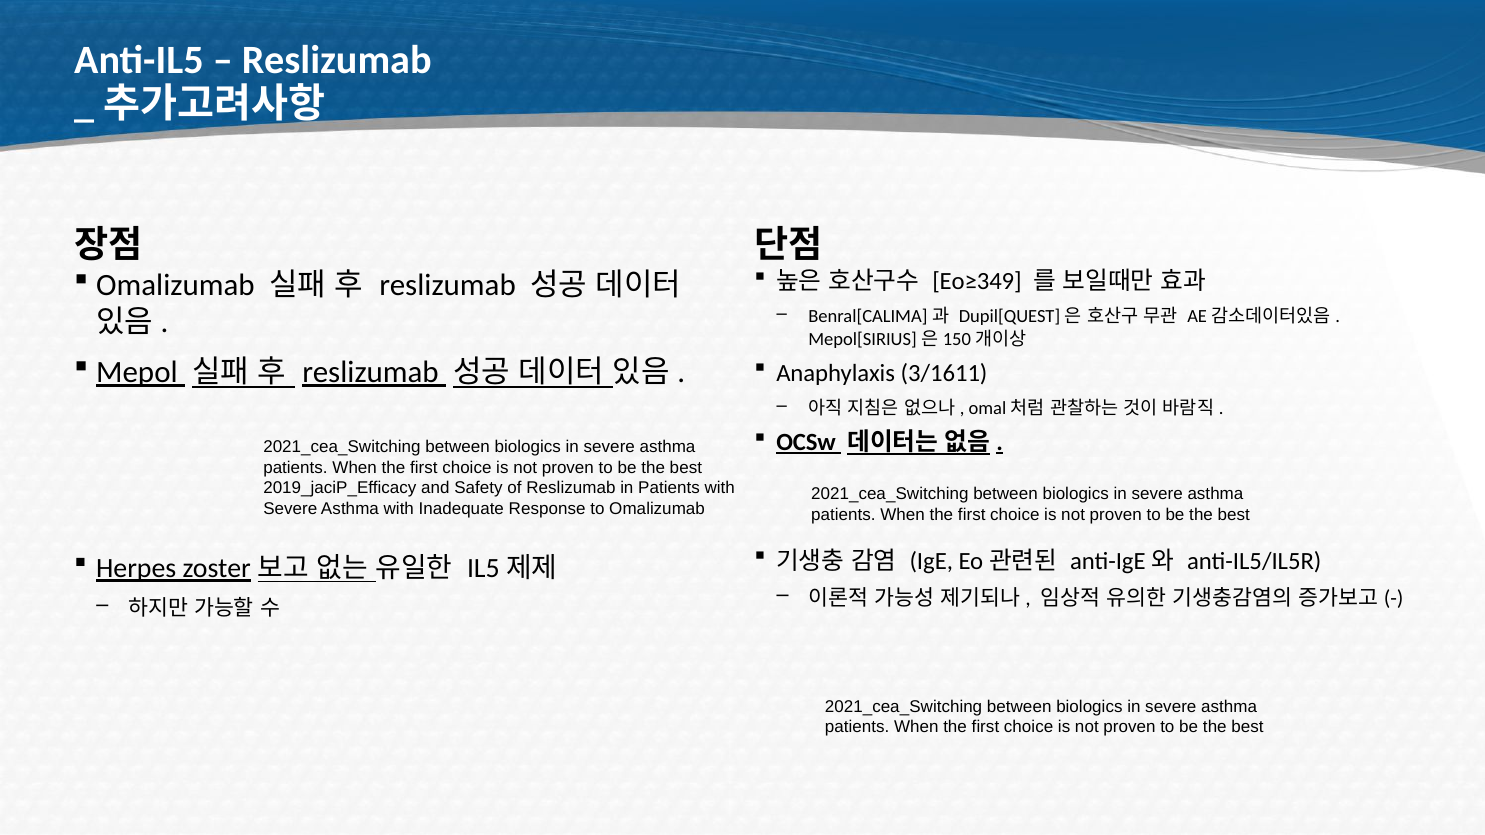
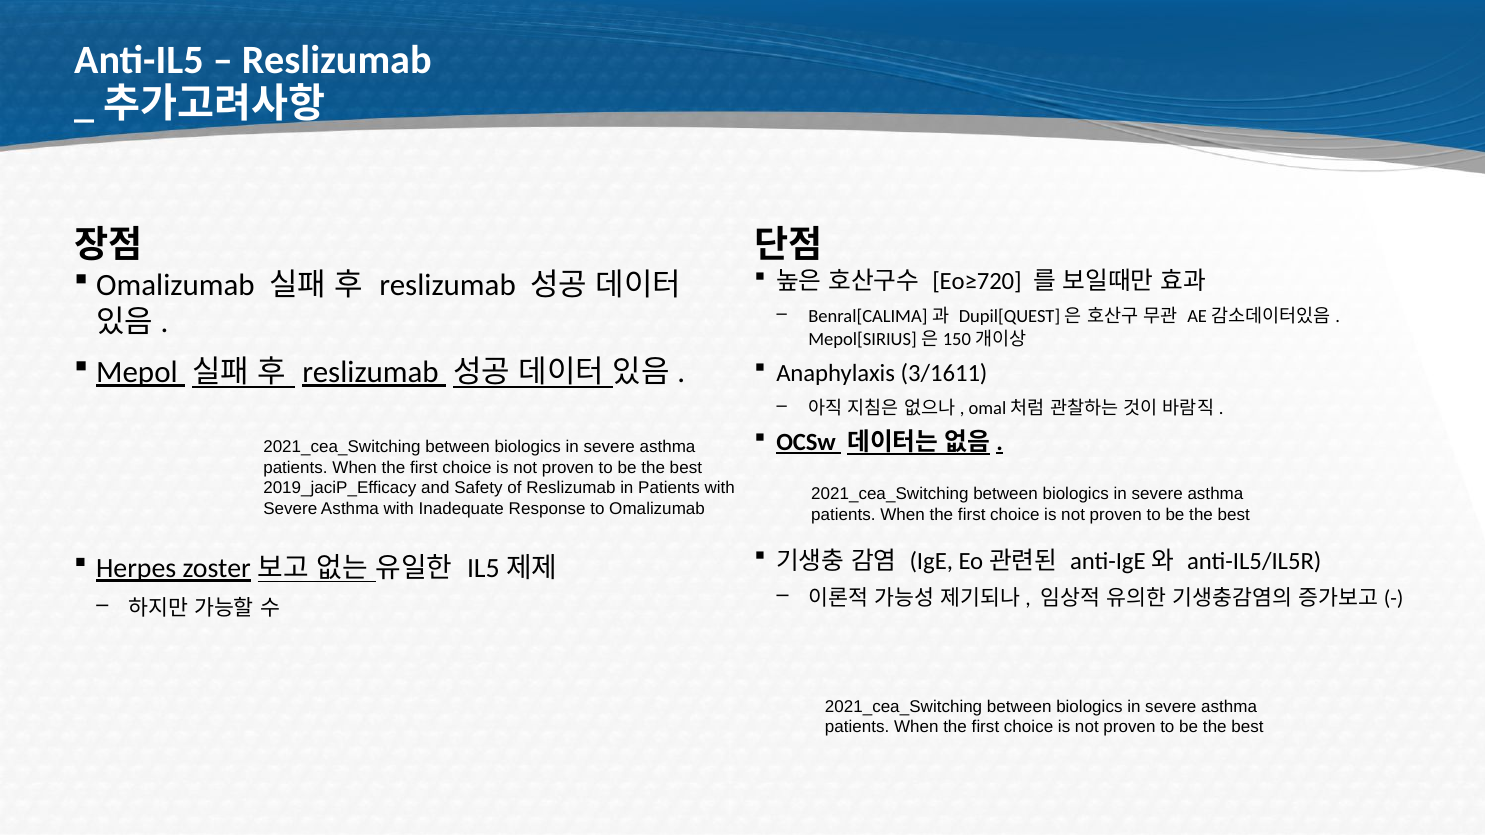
Eo≥349: Eo≥349 -> Eo≥720 (977, 281)
